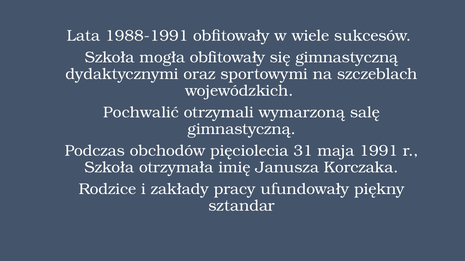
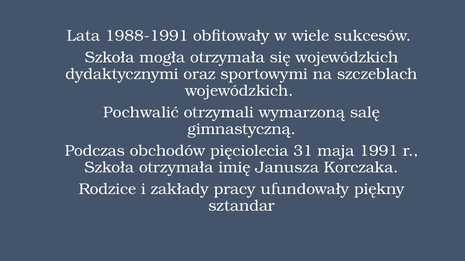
mogła obfitowały: obfitowały -> otrzymała (227, 58)
się gimnastyczną: gimnastyczną -> wojewódzkich (347, 58)
